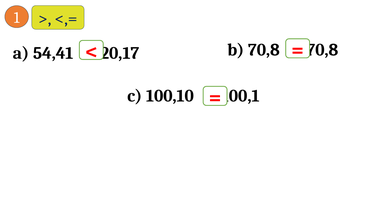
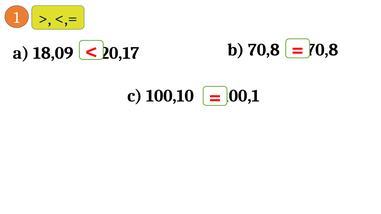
54,41: 54,41 -> 18,09 (53, 53)
